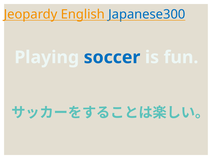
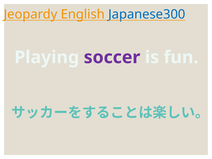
soccer colour: blue -> purple (112, 57)
